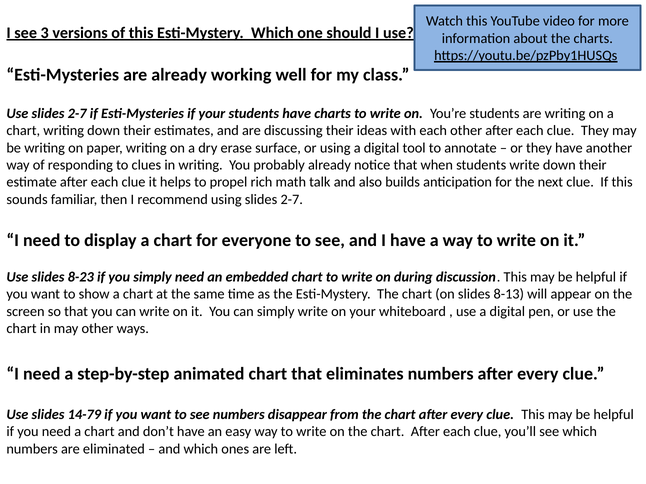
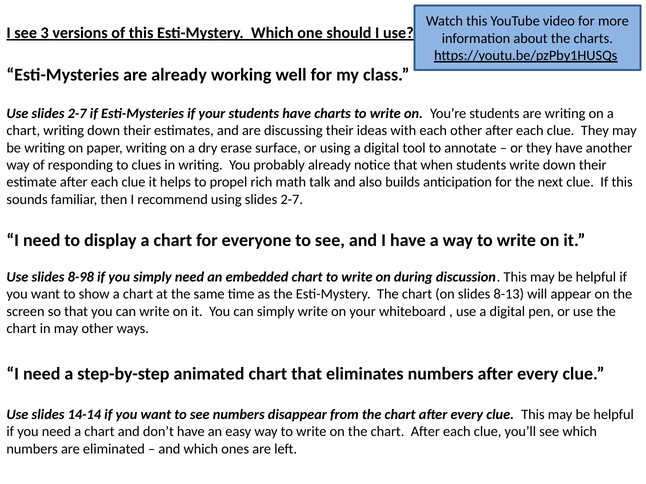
8-23: 8-23 -> 8-98 (81, 277)
14-79: 14-79 -> 14-14 (84, 415)
